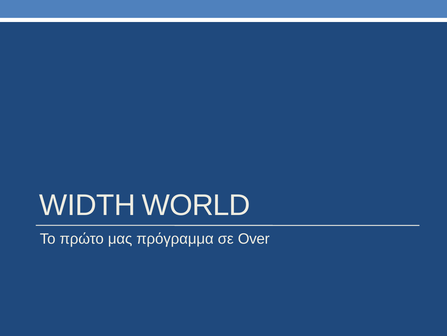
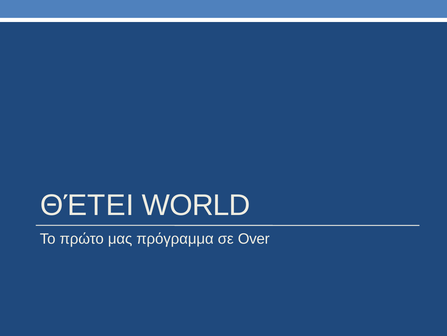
WIDTH: WIDTH -> ΘΈΤΕΙ (87, 205)
